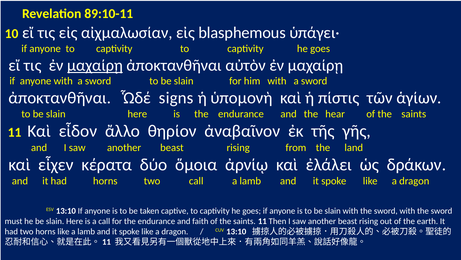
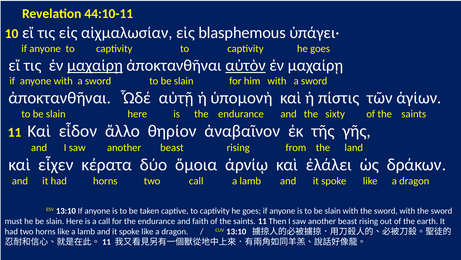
89:10-11: 89:10-11 -> 44:10-11 (109, 14)
αὐτὸν underline: none -> present (246, 65)
signs: signs -> αὐτῇ (176, 98)
hear: hear -> sixty (335, 114)
